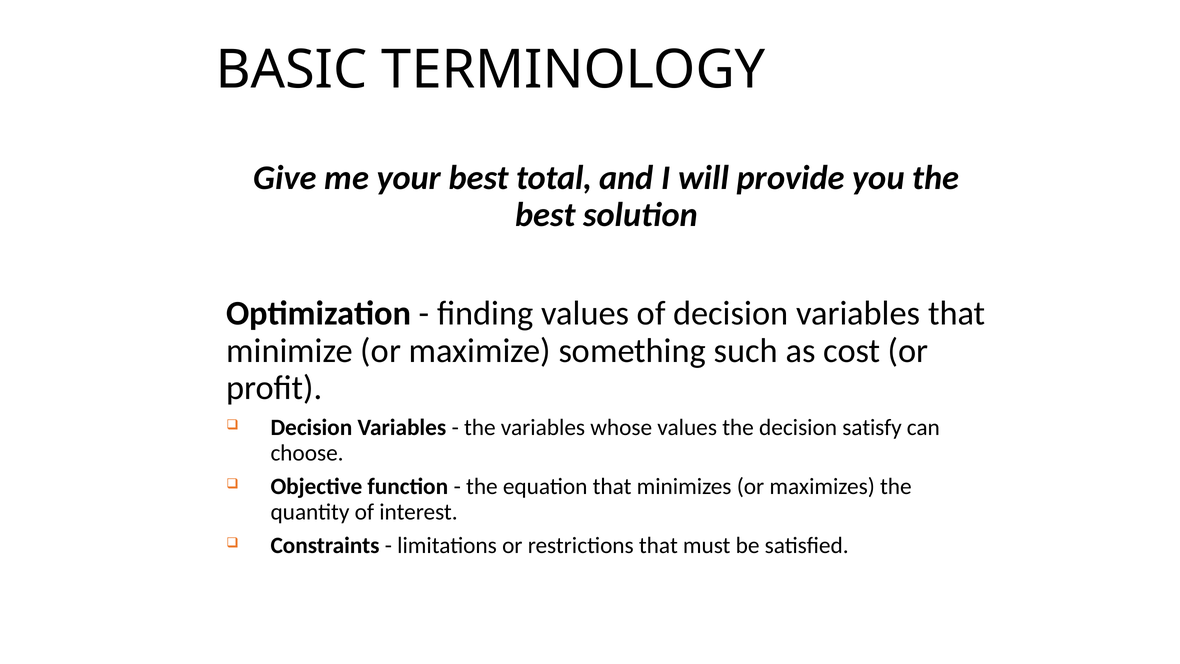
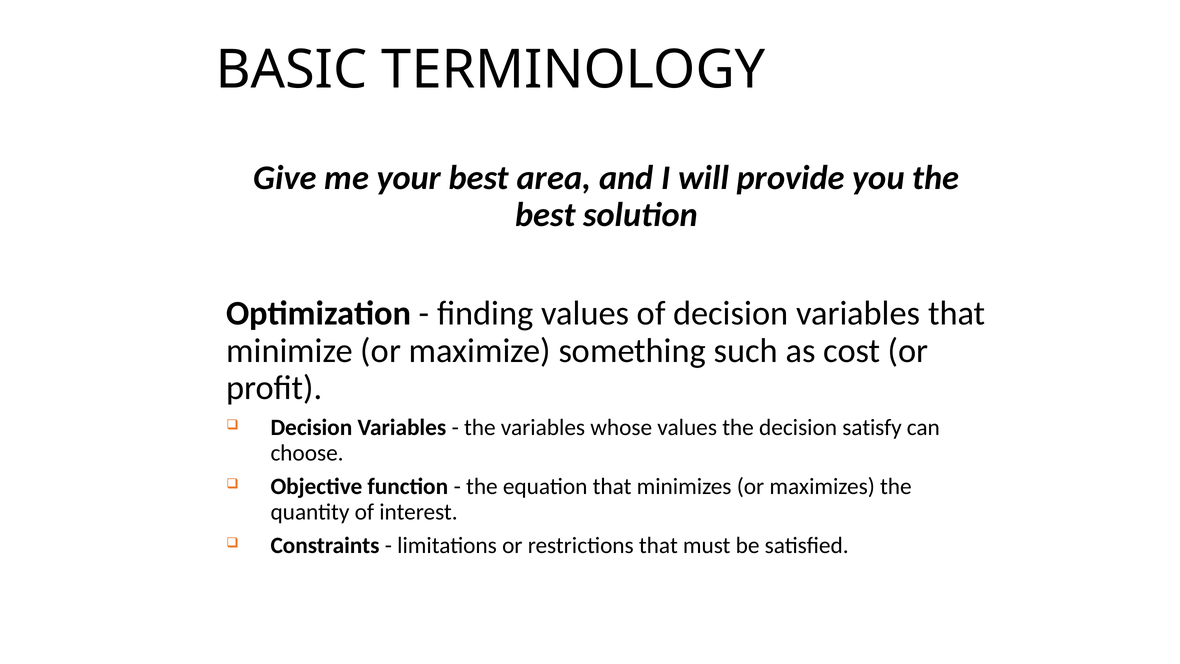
total: total -> area (554, 178)
